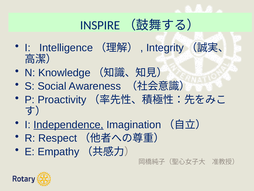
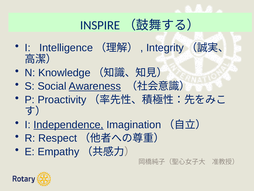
Awareness underline: none -> present (95, 86)
